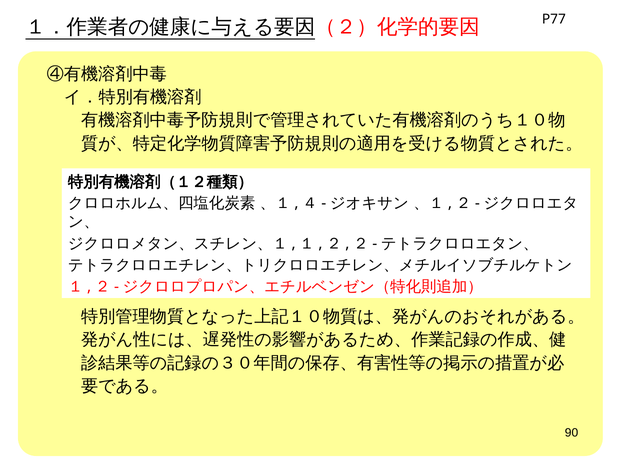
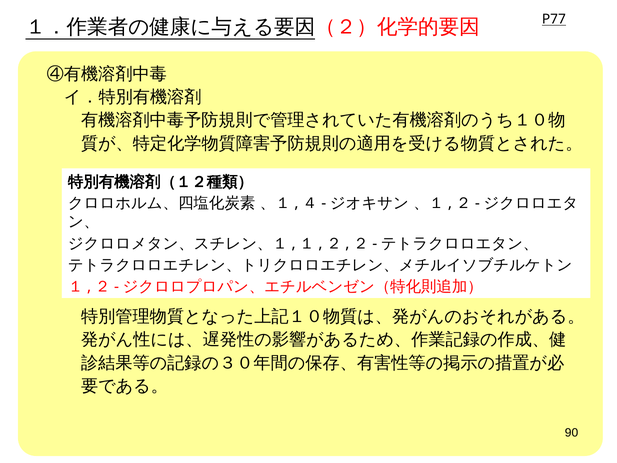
P77 underline: none -> present (554, 19)
